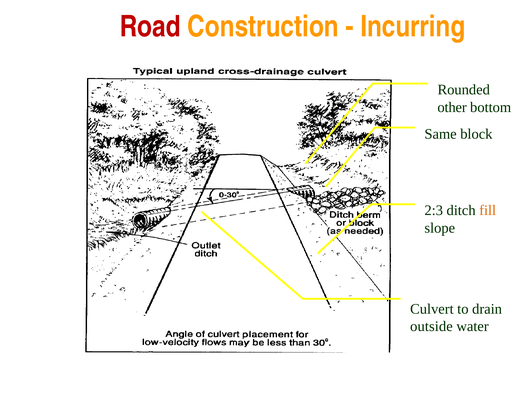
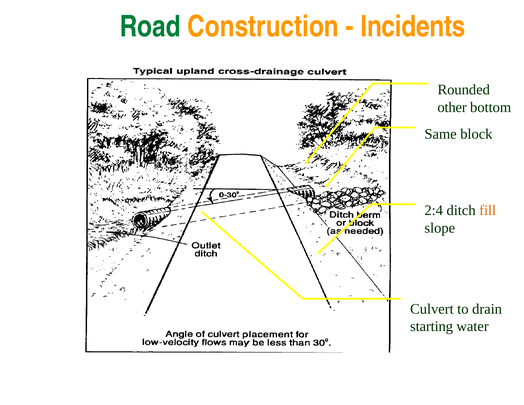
Road colour: red -> green (150, 27)
Incurring: Incurring -> Incidents (413, 27)
2:3: 2:3 -> 2:4 (434, 210)
outside: outside -> starting (432, 326)
